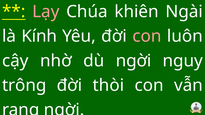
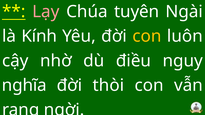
khiên: khiên -> tuyên (137, 12)
con colour: pink -> yellow (147, 36)
dù ngời: ngời -> điều (133, 61)
trông: trông -> nghĩa (24, 85)
